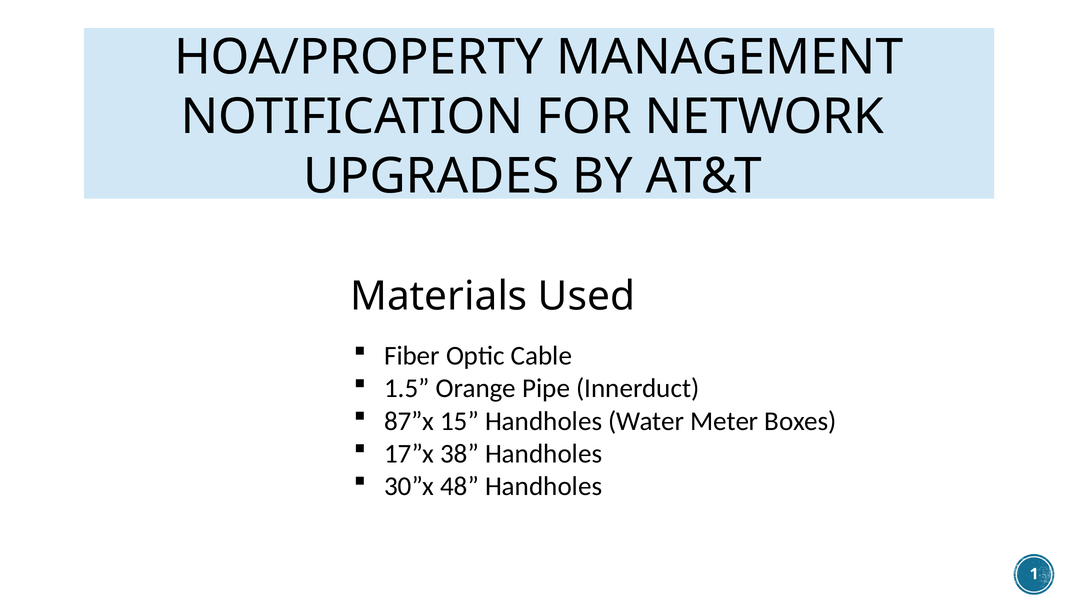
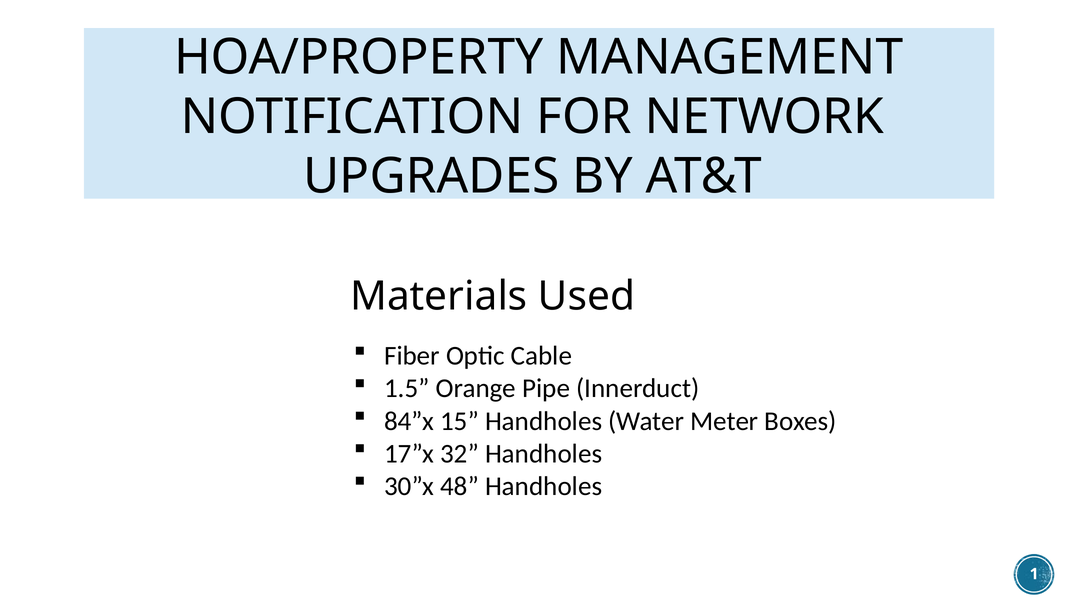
87”x: 87”x -> 84”x (409, 421)
38: 38 -> 32 (460, 453)
